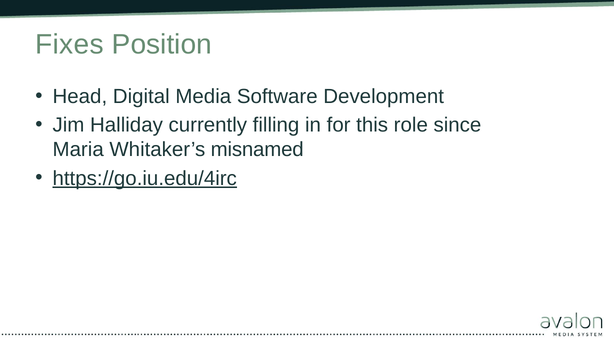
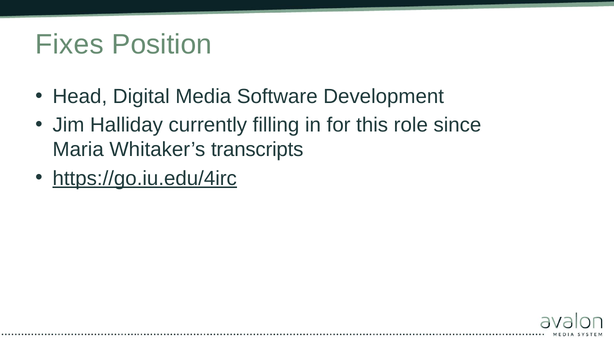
misnamed: misnamed -> transcripts (257, 150)
